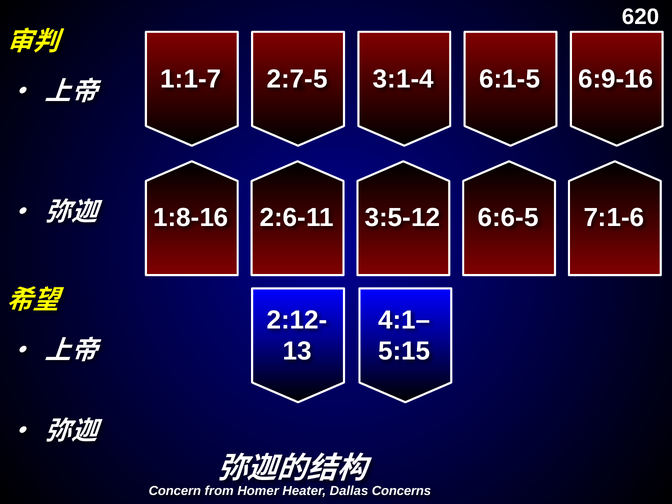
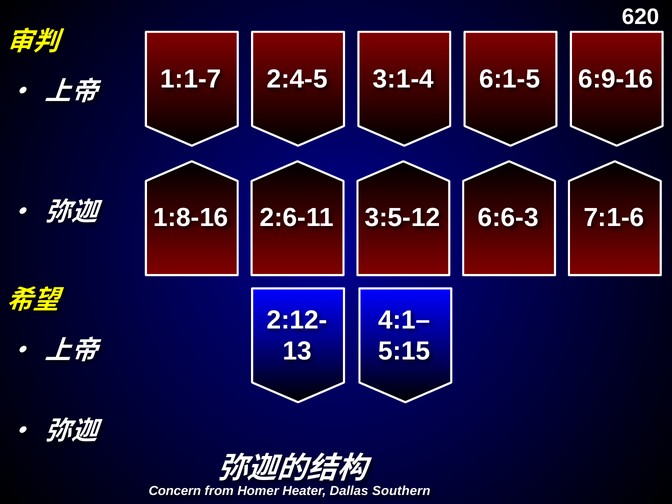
2:7-5: 2:7-5 -> 2:4-5 (297, 79)
6:6-5: 6:6-5 -> 6:6-3 (508, 218)
Concerns: Concerns -> Southern (401, 491)
